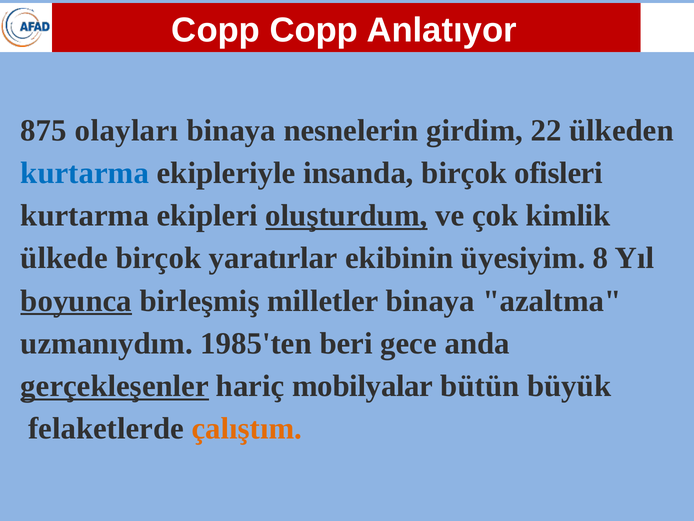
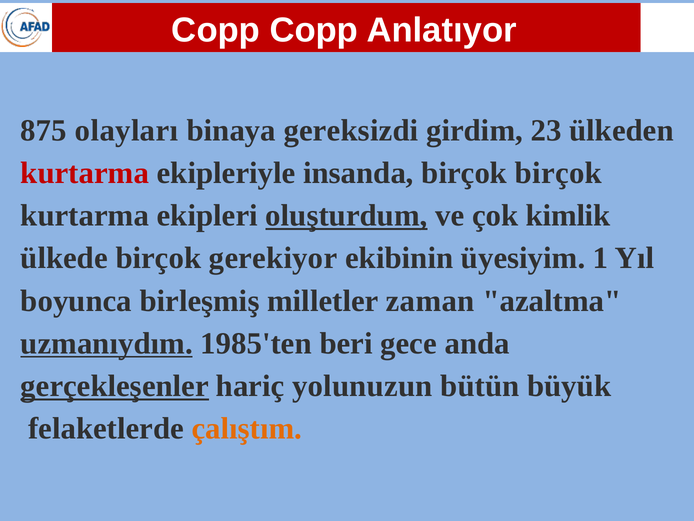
nesnelerin: nesnelerin -> gereksizdi (351, 130)
22: 22 -> 23 (546, 130)
kurtarma colour: blue -> red (85, 173)
birçok ofisleri: ofisleri -> birçok (558, 173)
yaratırlar: yaratırlar -> gerekiyor (273, 258)
8: 8 -> 1 (601, 258)
boyunca underline: present -> none (76, 301)
milletler binaya: binaya -> zaman (430, 301)
uzmanıydım underline: none -> present (107, 343)
mobilyalar: mobilyalar -> yolunuzun (362, 386)
